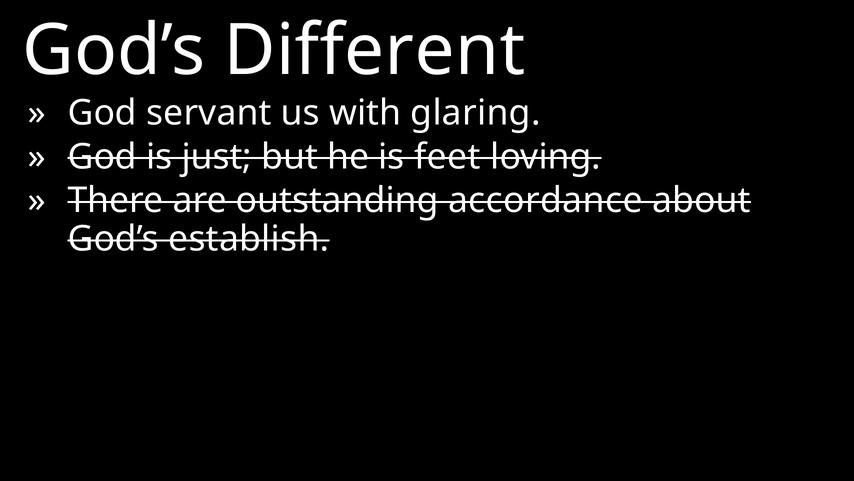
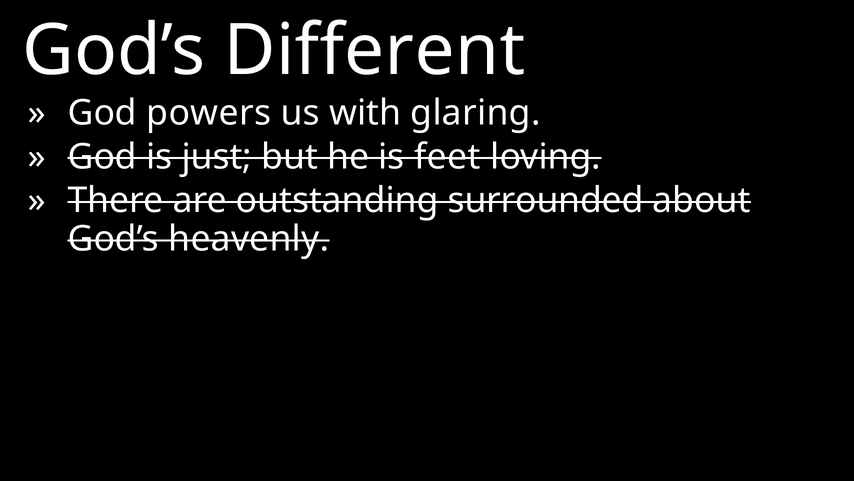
servant: servant -> powers (209, 113)
accordance: accordance -> surrounded (546, 200)
establish: establish -> heavenly (249, 239)
